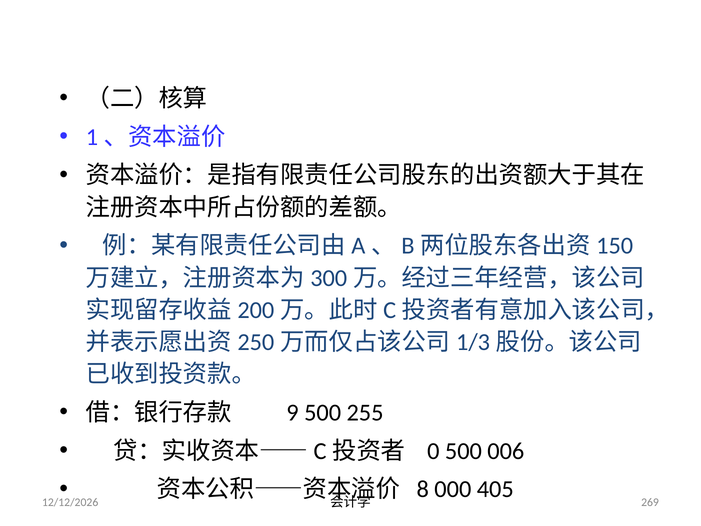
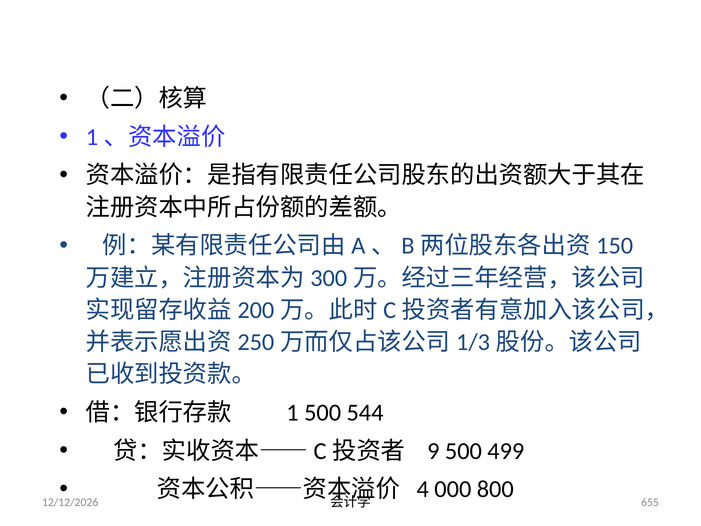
9: 9 -> 1 (293, 412)
255: 255 -> 544 (365, 412)
0: 0 -> 9 (433, 451)
006: 006 -> 499 (506, 451)
8: 8 -> 4 (423, 489)
405: 405 -> 800 (495, 489)
269: 269 -> 655 (650, 502)
